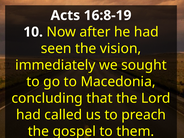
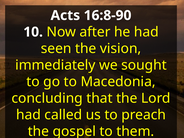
16:8-19: 16:8-19 -> 16:8-90 (108, 15)
